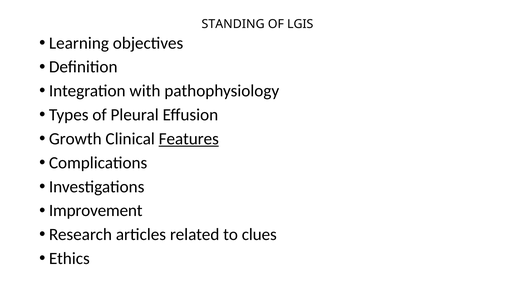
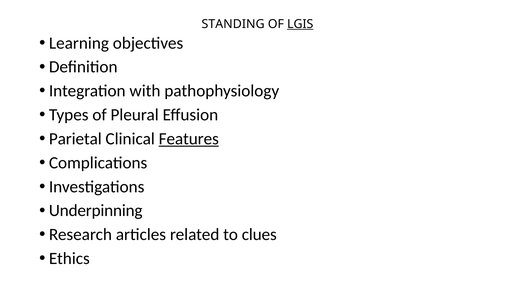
LGIS underline: none -> present (300, 24)
Growth: Growth -> Parietal (75, 139)
Improvement: Improvement -> Underpinning (96, 210)
